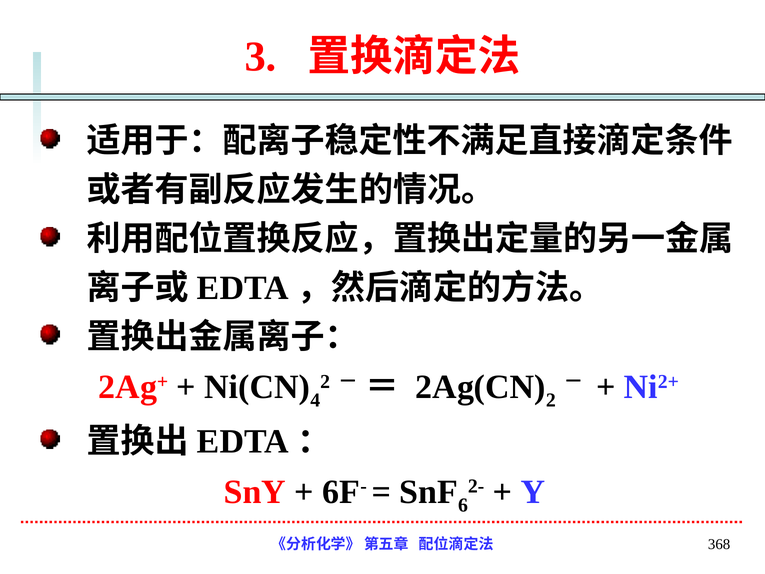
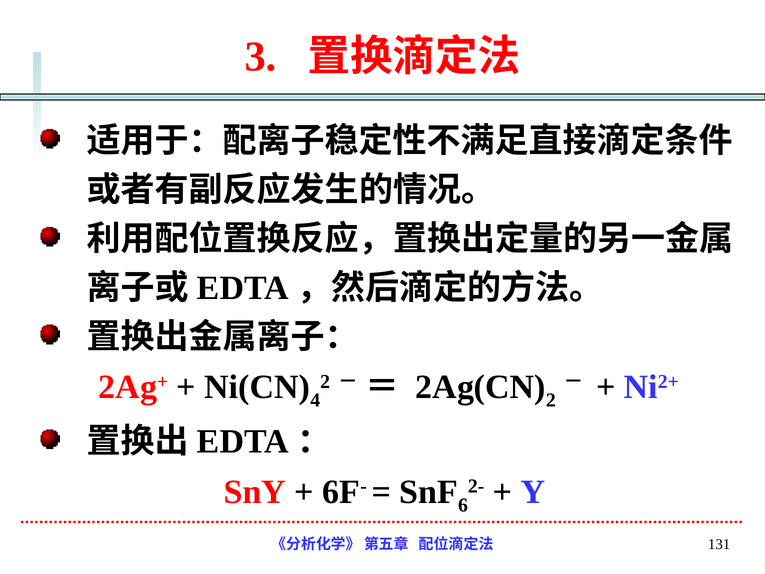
368: 368 -> 131 (719, 544)
